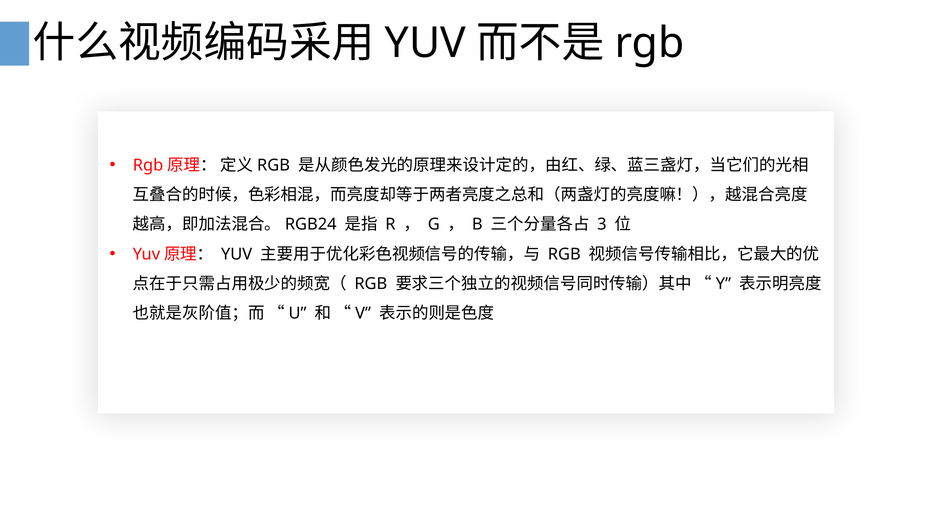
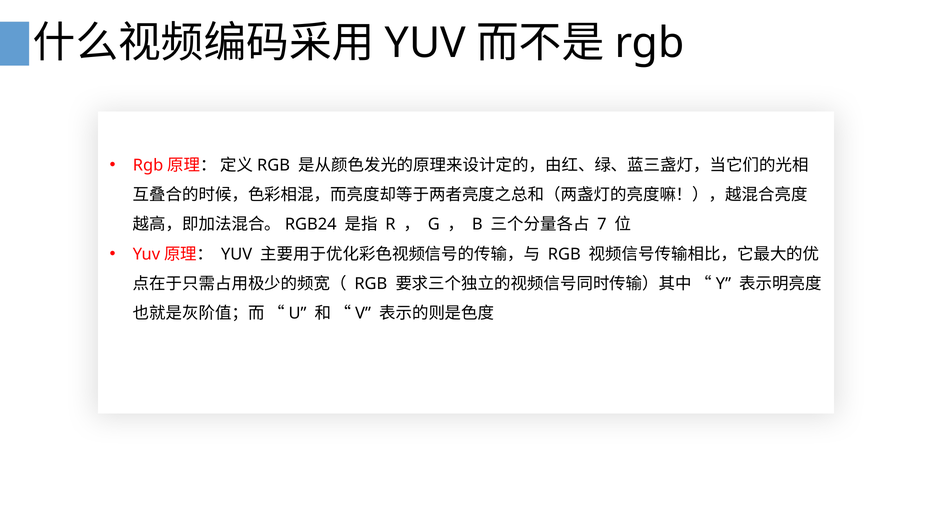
3: 3 -> 7 (602, 224)
